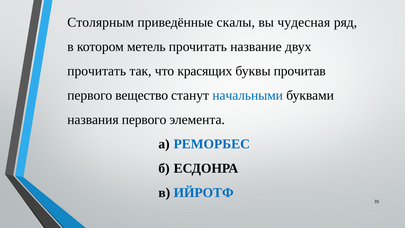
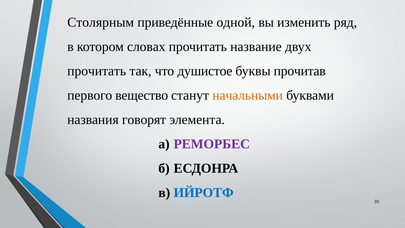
скалы: скалы -> одной (236, 22)
чудесная: чудесная -> изменить (304, 22)
метель: метель -> словах (146, 47)
красящих: красящих -> душистое (205, 71)
начальными colour: blue -> orange (248, 95)
названия первого: первого -> говорят (144, 120)
РЕМОРБЕС colour: blue -> purple (212, 144)
